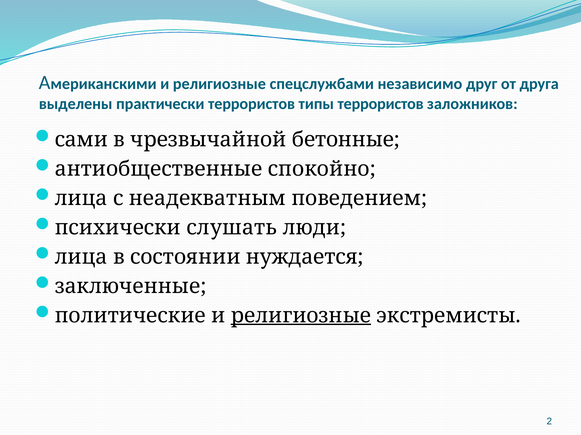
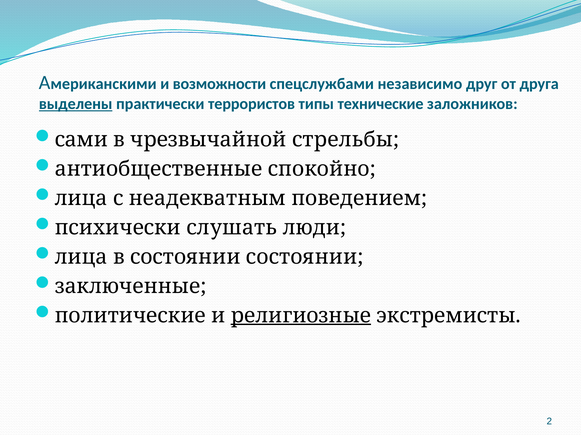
религиозные: религиозные -> возможности (219, 84)
выделены underline: none -> present (76, 104)
типы террористов: террористов -> технические (381, 104)
бетонные: бетонные -> стрельбы (346, 140)
состоянии нуждается: нуждается -> состоянии (305, 257)
